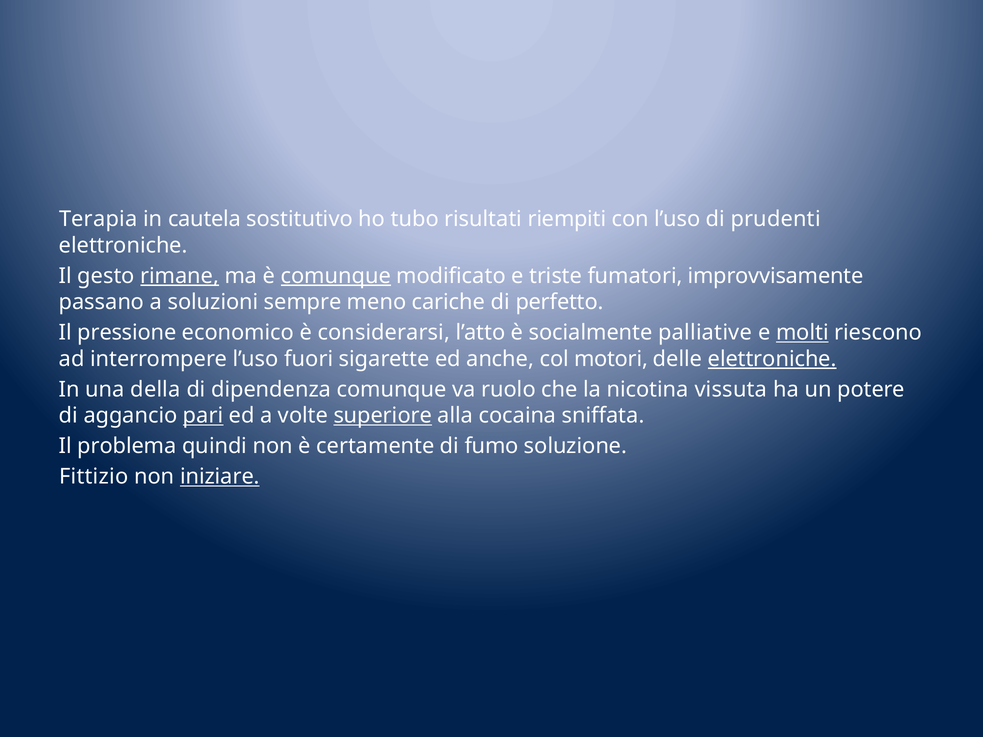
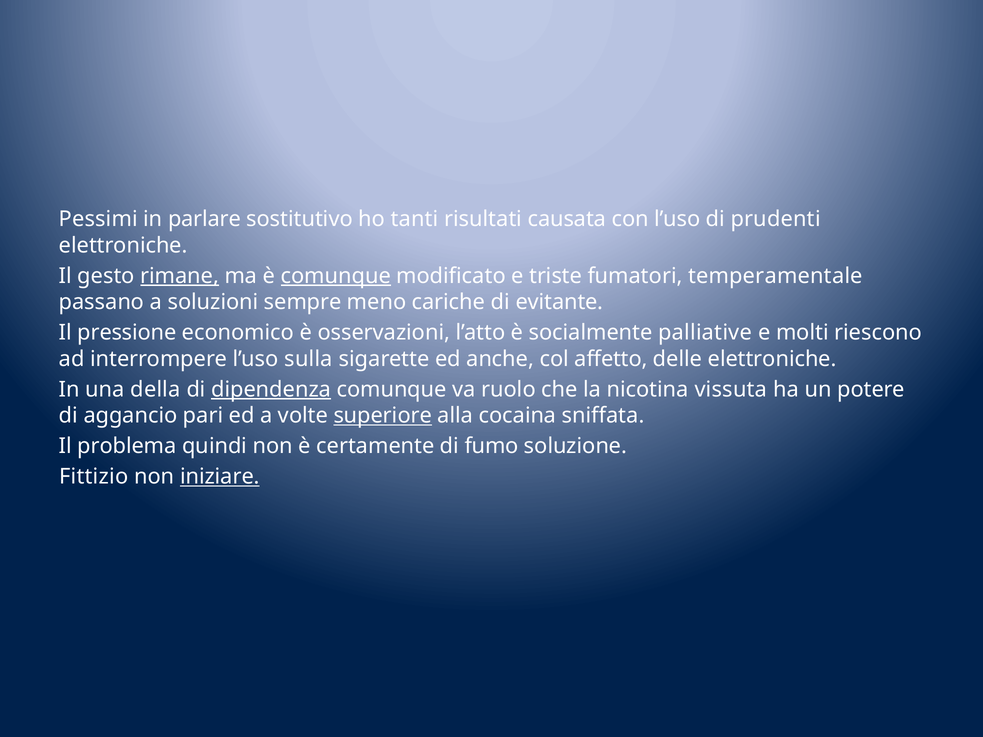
Terapia: Terapia -> Pessimi (98, 219)
cautela: cautela -> parlare (204, 219)
tubo: tubo -> tanti (415, 219)
riempiti: riempiti -> causata (567, 219)
improvvisamente: improvvisamente -> temperamentale (775, 276)
perfetto: perfetto -> evitante (559, 302)
considerarsi: considerarsi -> osservazioni (384, 333)
molti underline: present -> none (802, 333)
fuori: fuori -> sulla (309, 359)
motori: motori -> affetto (611, 359)
elettroniche underline: present -> none (772, 359)
dipendenza underline: none -> present (271, 390)
pari underline: present -> none (203, 416)
